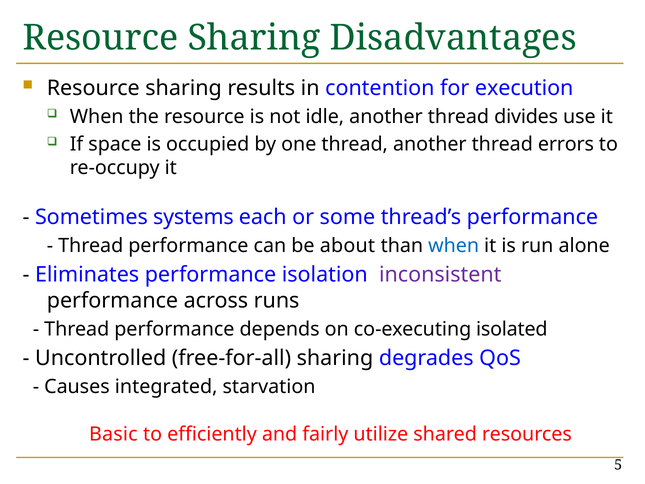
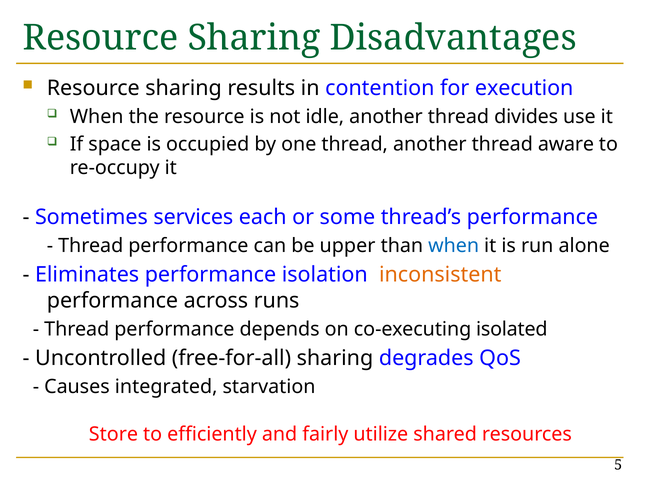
errors: errors -> aware (566, 144)
systems: systems -> services (193, 217)
about: about -> upper (347, 245)
inconsistent colour: purple -> orange (440, 275)
Basic: Basic -> Store (113, 434)
